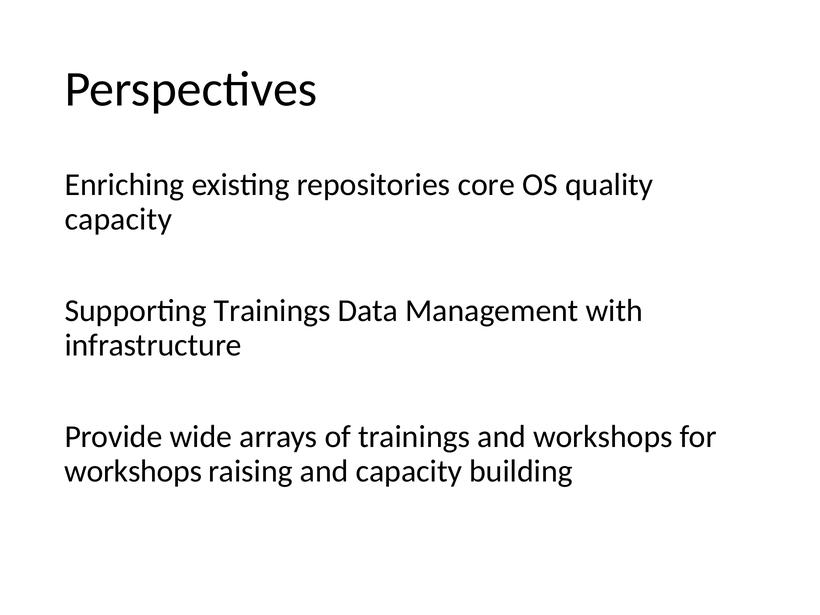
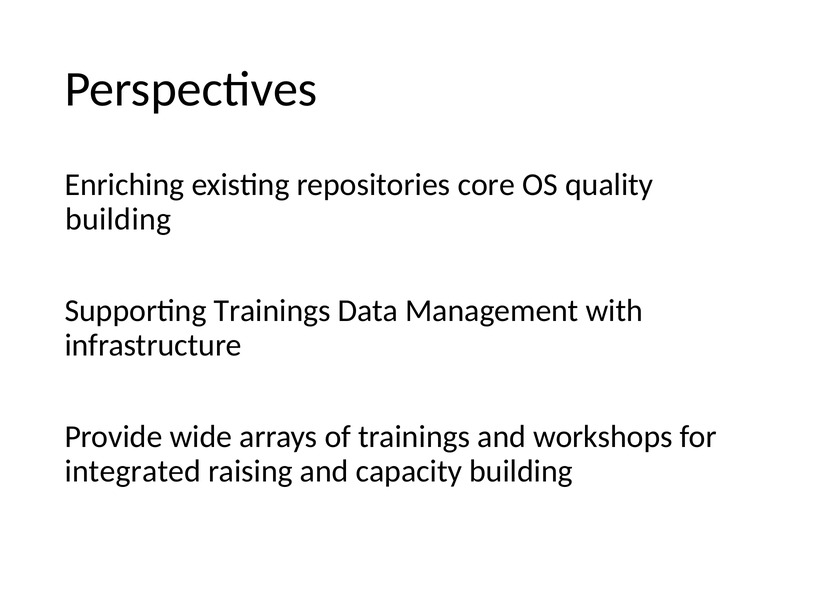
capacity: capacity -> building (118, 219)
workshops: workshops -> integrated (133, 471)
